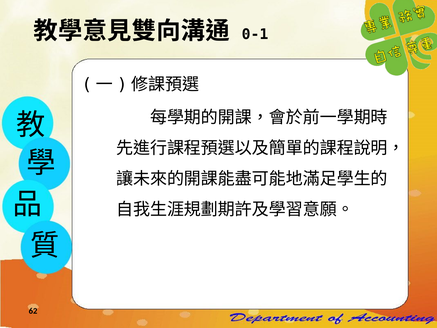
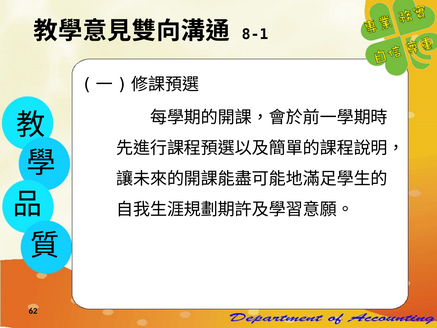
0-1: 0-1 -> 8-1 (255, 34)
